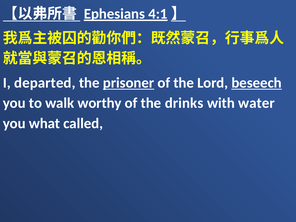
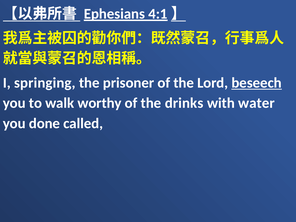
departed: departed -> springing (45, 83)
prisoner underline: present -> none (129, 83)
what: what -> done (44, 123)
